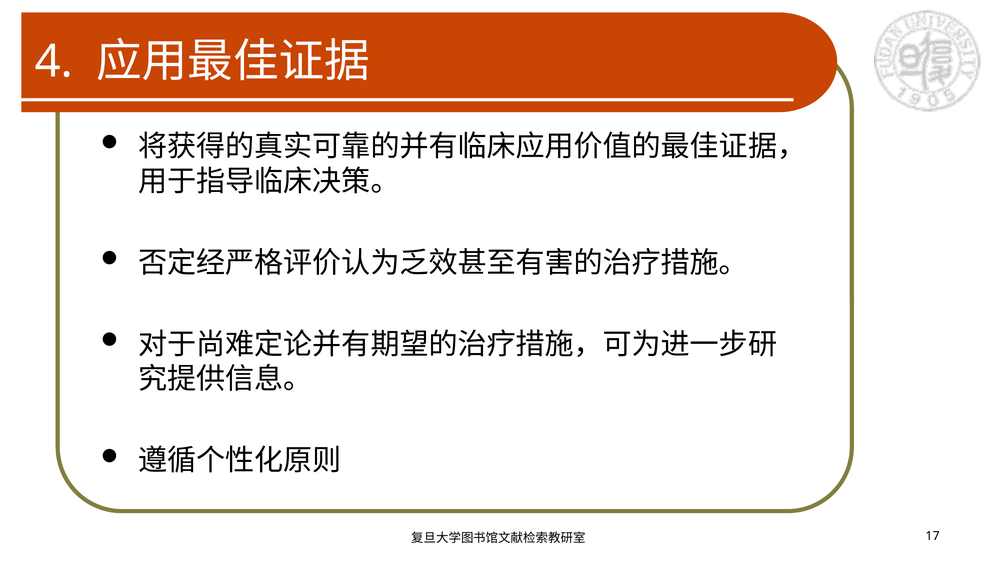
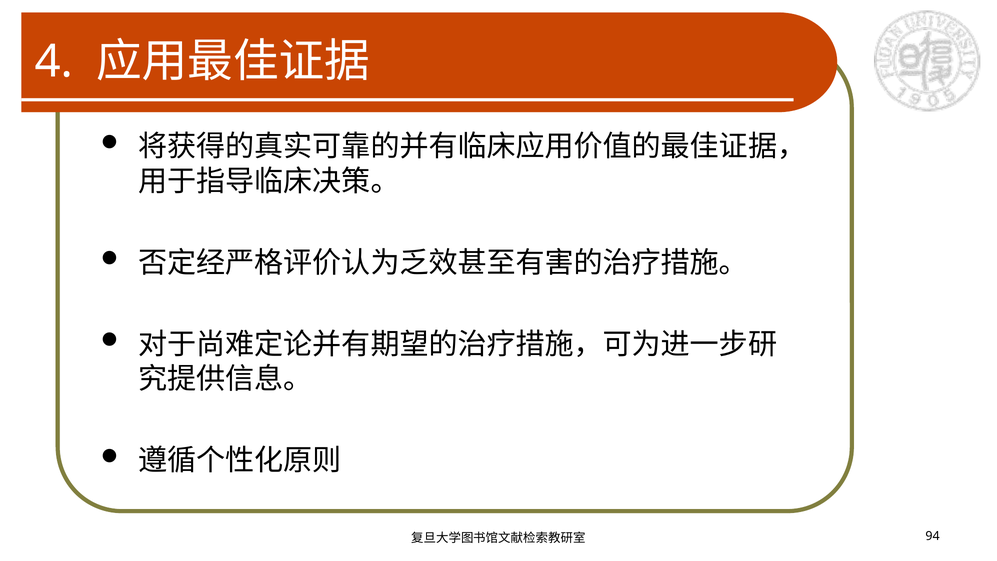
17: 17 -> 94 (933, 536)
